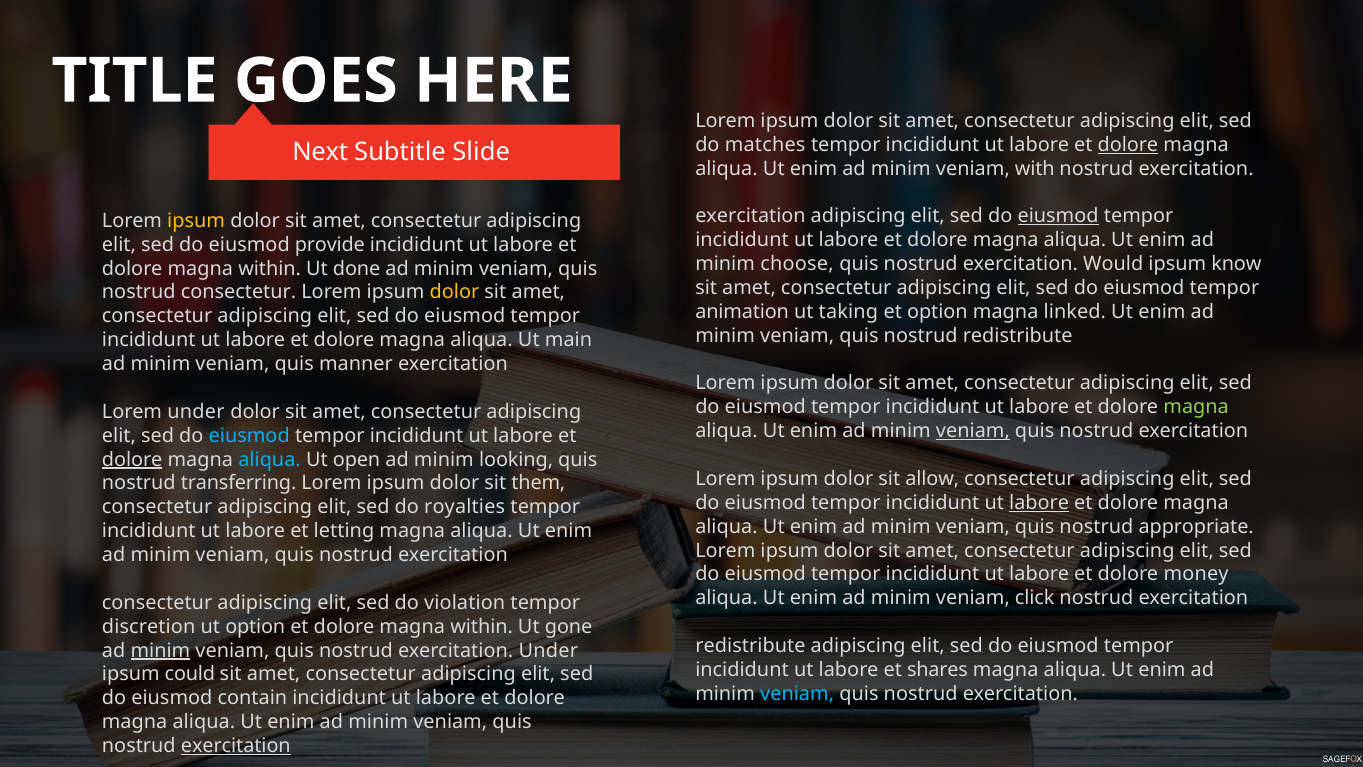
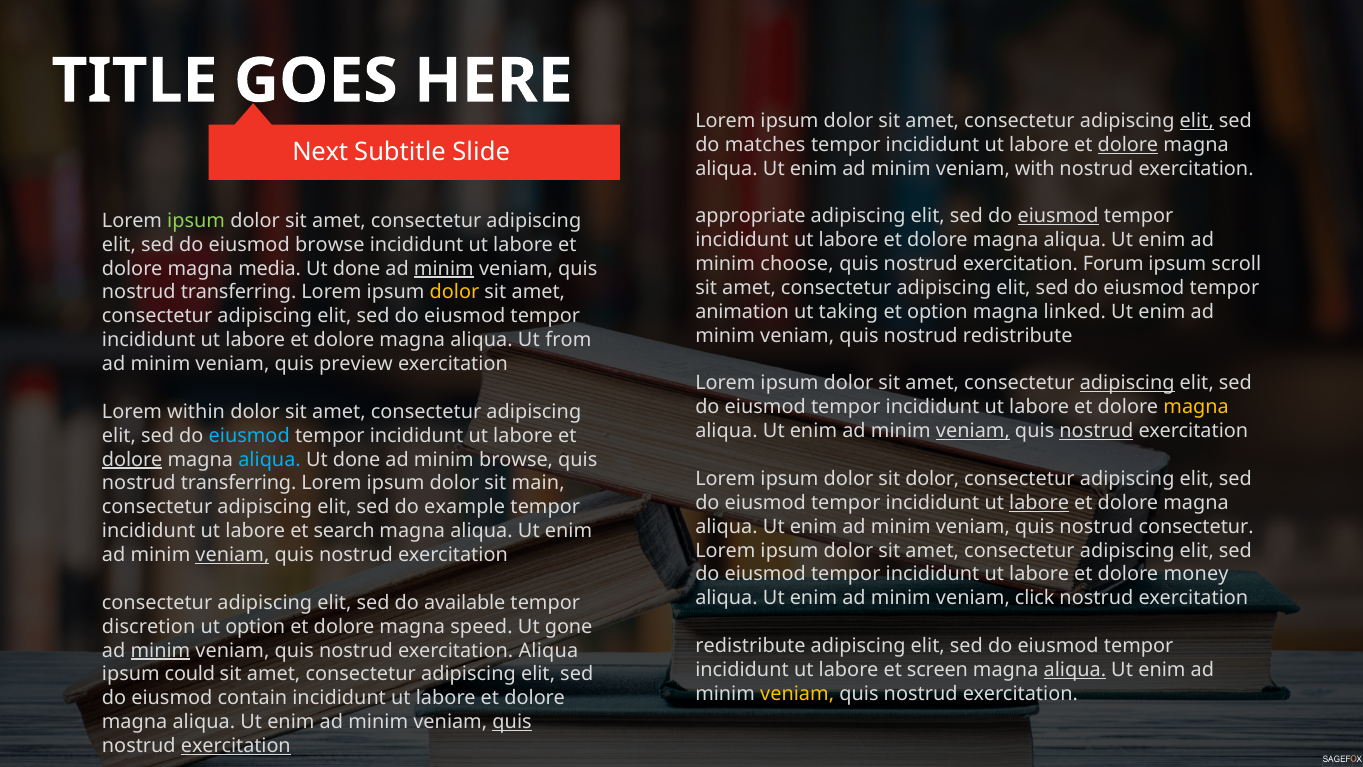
elit underline: none -> present (1197, 121)
exercitation: exercitation -> appropriate (750, 216)
ipsum colour: yellow -> light green (196, 221)
eiusmod provide: provide -> browse (330, 245)
Would: Would -> Forum (1113, 264)
know: know -> scroll (1236, 264)
within: within -> media (270, 268)
minim underline: none -> present (444, 268)
consectetur: consectetur -> transferring (239, 292)
main: main -> from (568, 340)
manner: manner -> preview (356, 364)
adipiscing underline: none -> present (1127, 383)
magna colour: light green -> yellow (1196, 407)
Lorem under: under -> within (196, 412)
nostrud underline: none -> present (1096, 431)
open: open -> done (357, 459)
minim looking: looking -> browse (516, 459)
sit allow: allow -> dolor (932, 479)
them: them -> main (538, 483)
royalties: royalties -> example (465, 507)
nostrud appropriate: appropriate -> consectetur (1196, 526)
letting: letting -> search (344, 531)
veniam underline: none -> present (232, 555)
violation: violation -> available (465, 603)
within: within -> speed (481, 626)
exercitation Under: Under -> Aliqua (548, 650)
shares: shares -> screen (937, 670)
aliqua underline: none -> present (1075, 670)
veniam colour: light blue -> yellow (797, 693)
quis underline: none -> present (512, 722)
